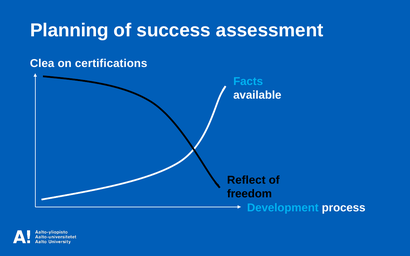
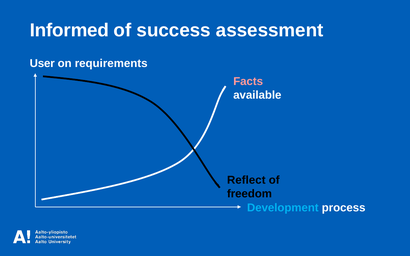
Planning: Planning -> Informed (69, 30)
Clea: Clea -> User (42, 64)
certifications: certifications -> requirements (111, 64)
Facts colour: light blue -> pink (248, 81)
